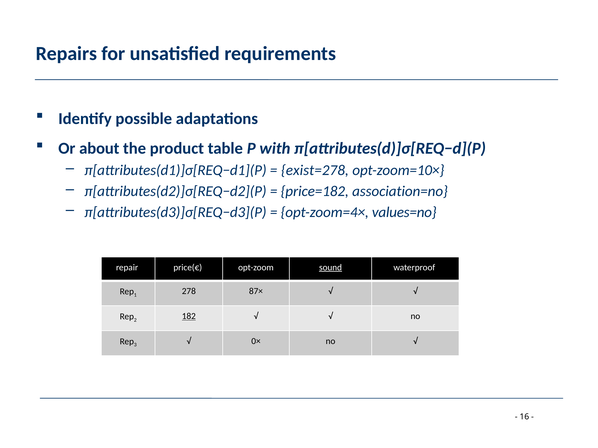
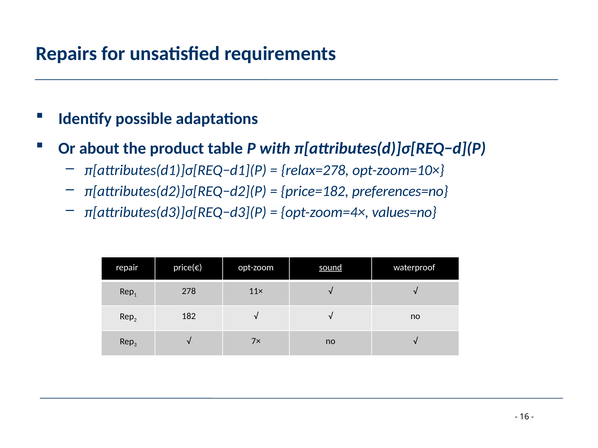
exist=278: exist=278 -> relax=278 (315, 170)
association=no: association=no -> preferences=no (400, 191)
87×: 87× -> 11× (256, 292)
182 underline: present -> none (189, 317)
0×: 0× -> 7× (256, 342)
